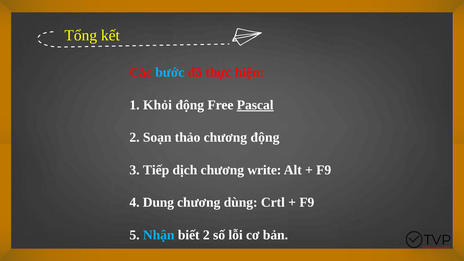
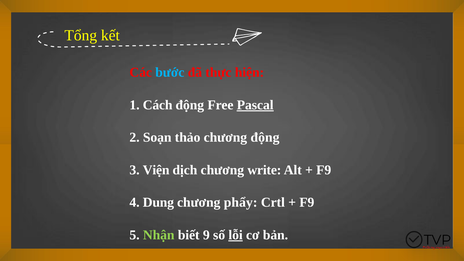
Khỏi: Khỏi -> Cách (158, 105)
Tiếp: Tiếp -> Viện (156, 170)
dùng: dùng -> phẩy (241, 203)
Nhận colour: light blue -> light green (159, 235)
biết 2: 2 -> 9 (206, 235)
lỗi underline: none -> present (236, 235)
